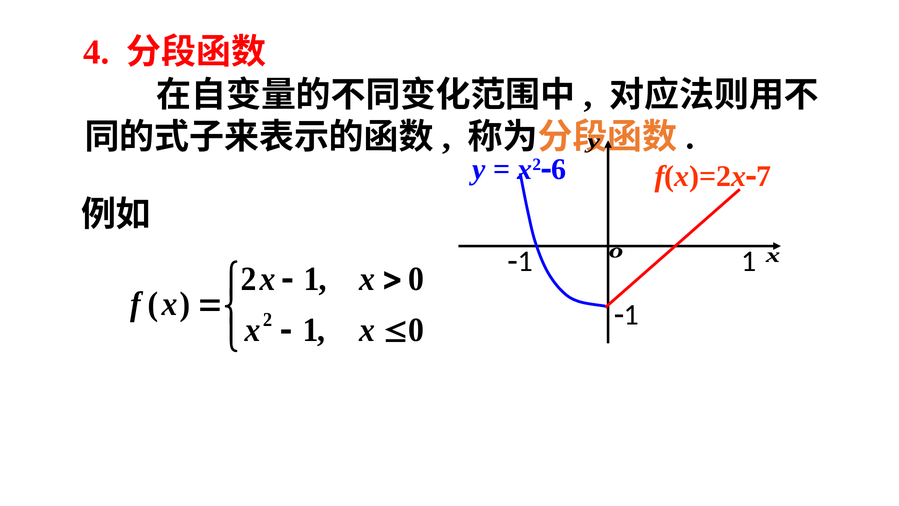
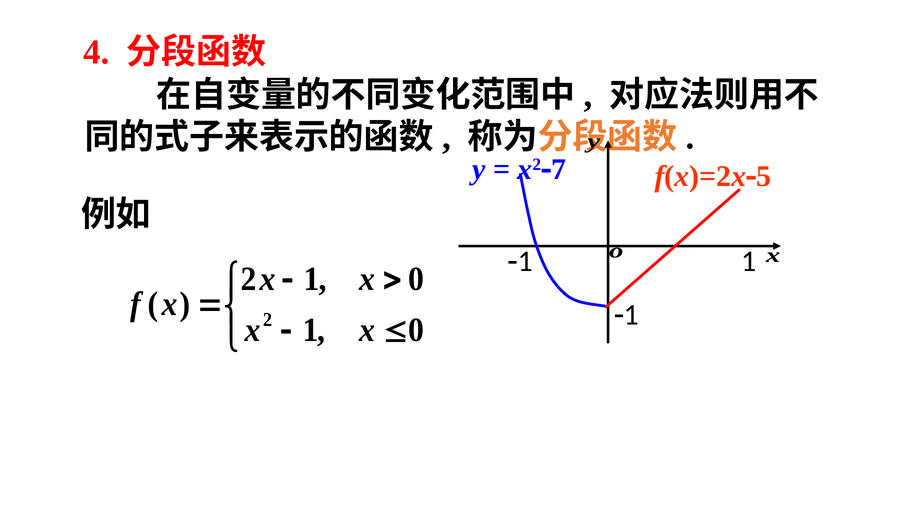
6: 6 -> 7 (559, 169)
7: 7 -> 5 (764, 176)
